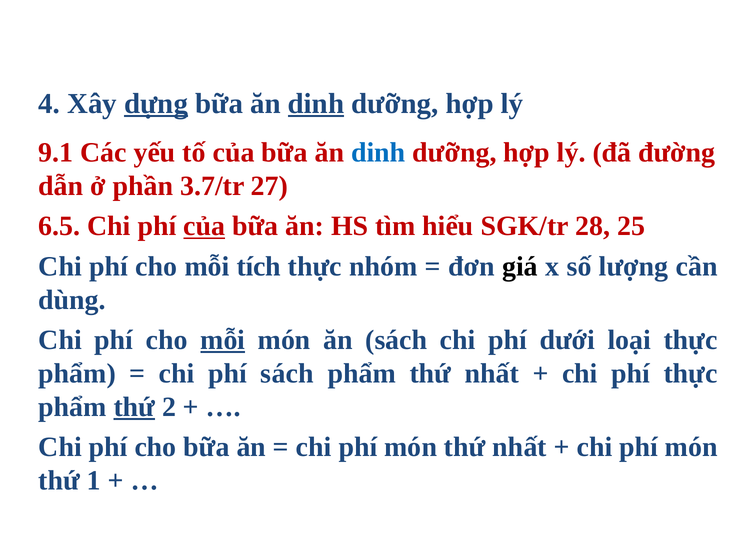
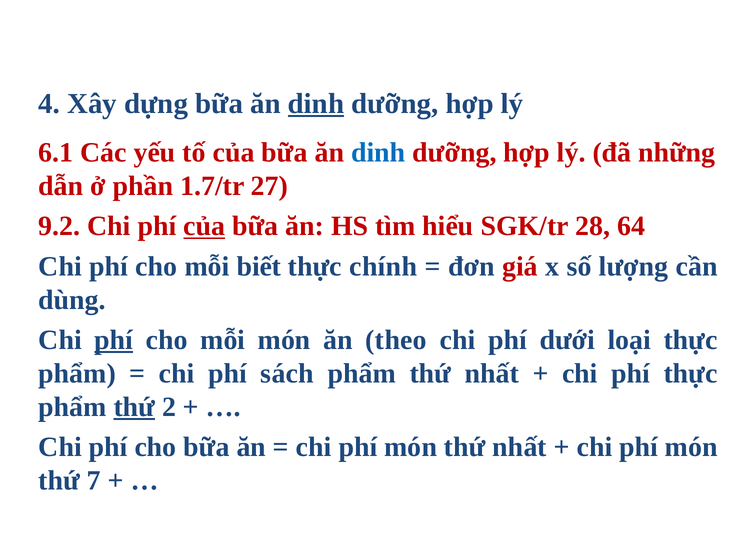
dựng underline: present -> none (156, 104)
9.1: 9.1 -> 6.1 (56, 153)
đường: đường -> những (677, 153)
3.7/tr: 3.7/tr -> 1.7/tr (212, 186)
6.5: 6.5 -> 9.2 (59, 226)
25: 25 -> 64 (631, 226)
tích: tích -> biết (259, 266)
nhóm: nhóm -> chính (383, 266)
giá colour: black -> red (520, 266)
phí underline: none -> present (114, 340)
mỗi underline: present -> none (223, 340)
ăn sách: sách -> theo (396, 340)
1: 1 -> 7 (94, 481)
